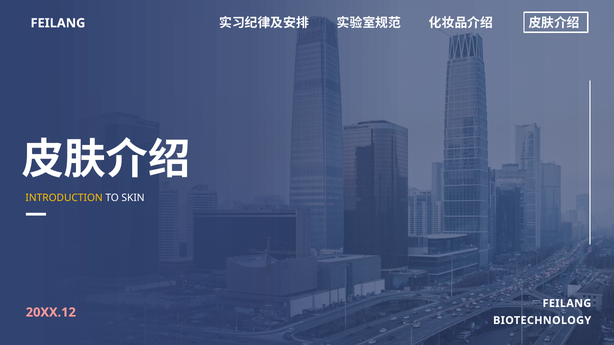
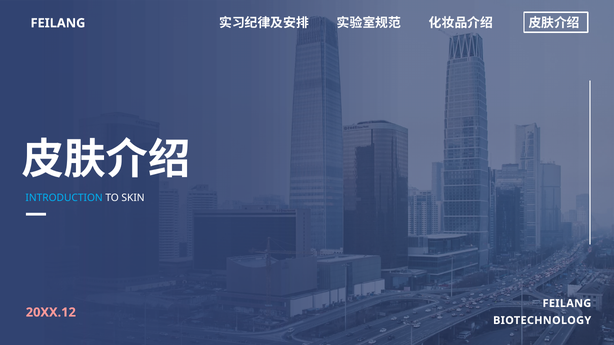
INTRODUCTION colour: yellow -> light blue (64, 198)
